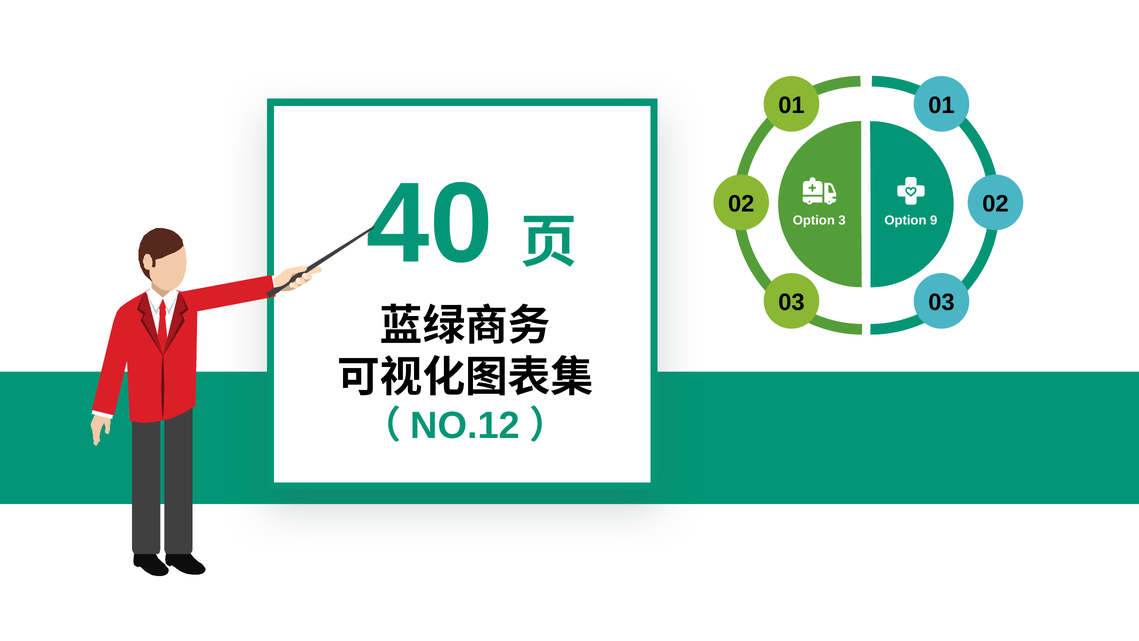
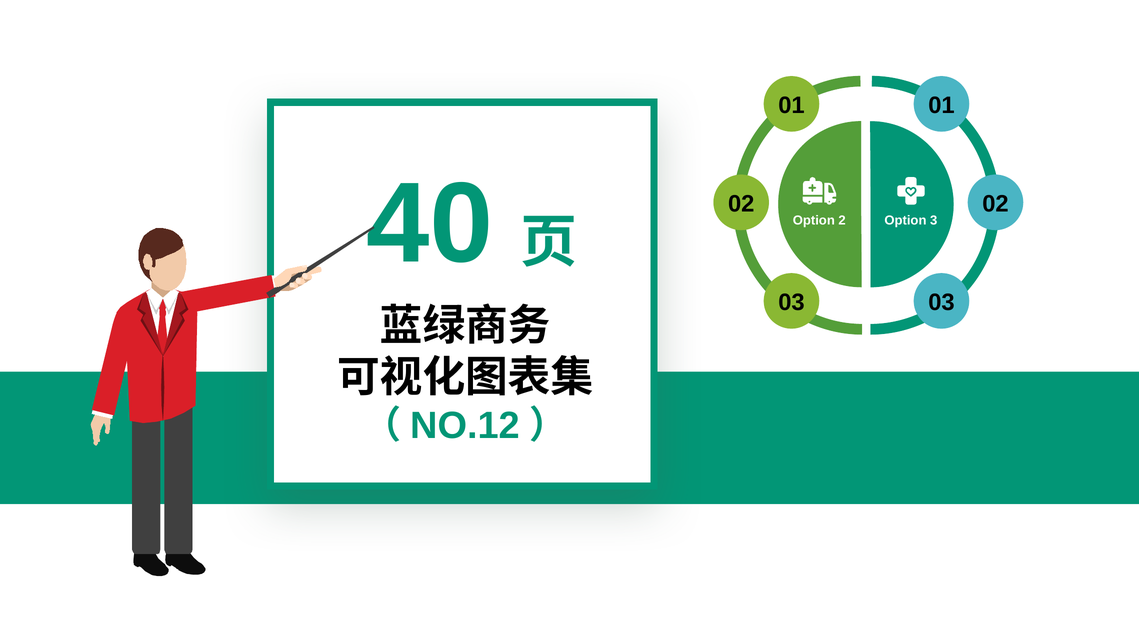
3: 3 -> 2 (842, 220)
9: 9 -> 3 (934, 220)
